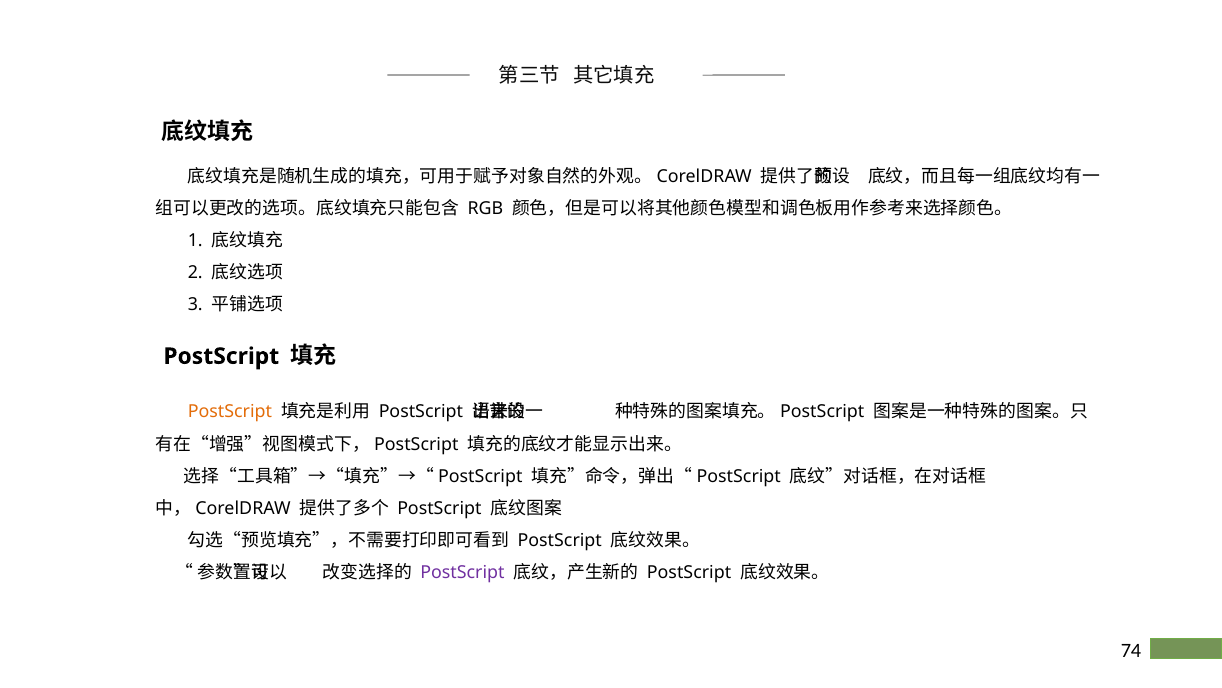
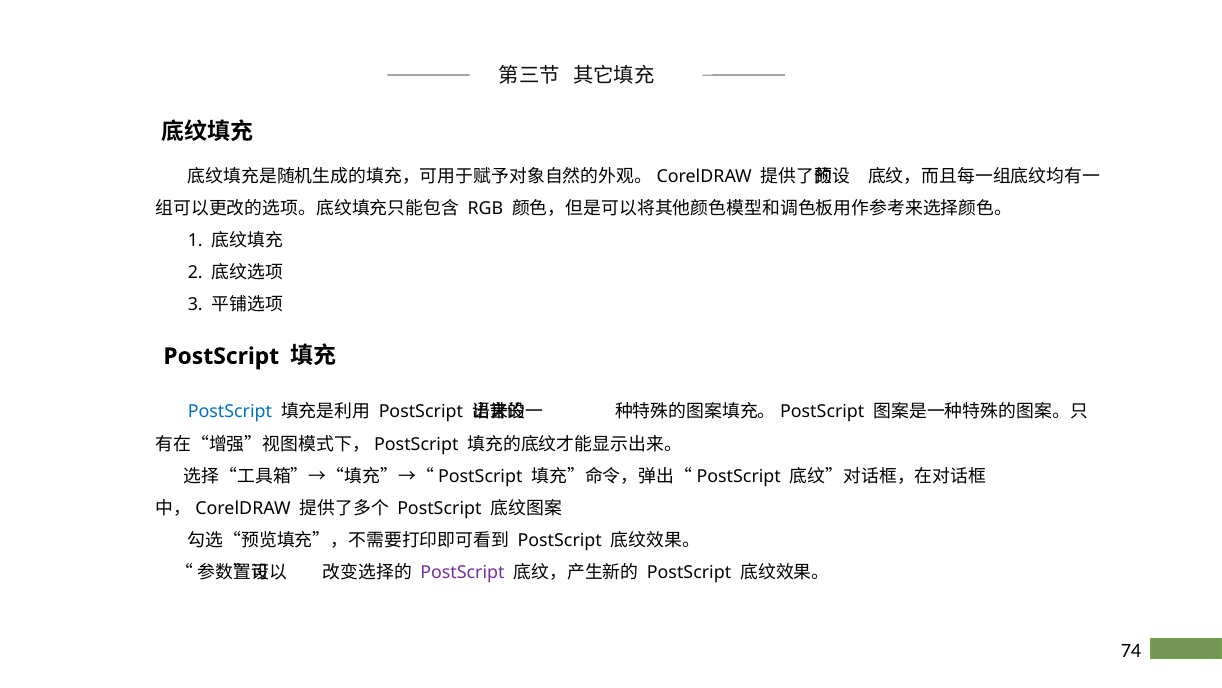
PostScript colour: orange -> blue (230, 412)
